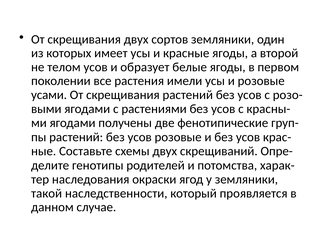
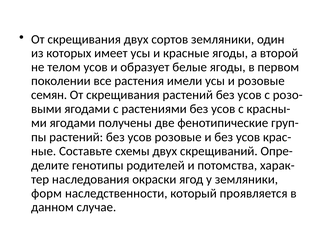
усами: усами -> семян (49, 95)
такой: такой -> форм (47, 193)
